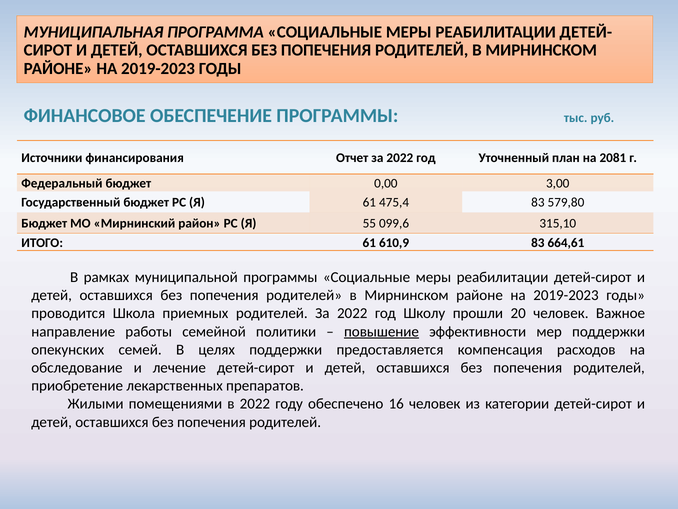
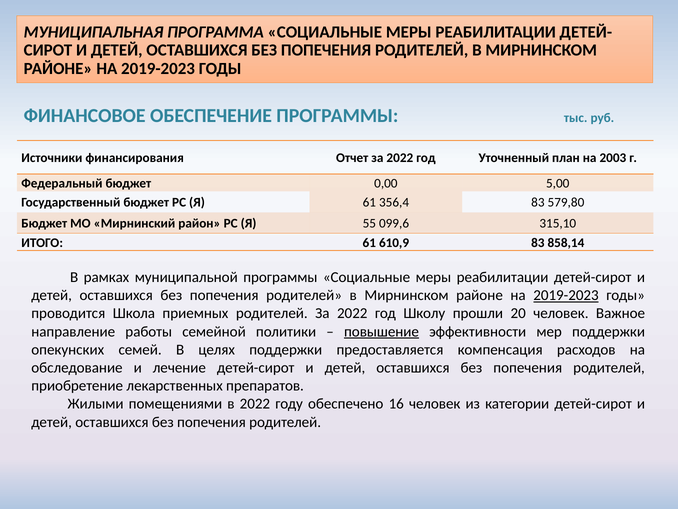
2081: 2081 -> 2003 (613, 158)
3,00: 3,00 -> 5,00 (558, 183)
475,4: 475,4 -> 356,4 (394, 202)
664,61: 664,61 -> 858,14 (566, 242)
2019-2023 underline: none -> present (566, 295)
